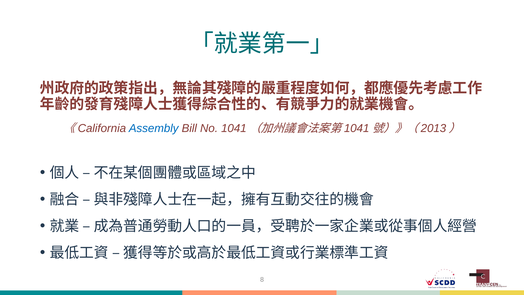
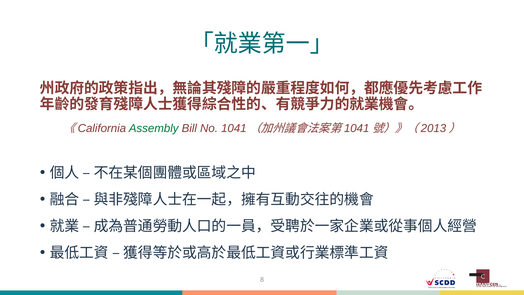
Assembly colour: blue -> green (154, 128)
